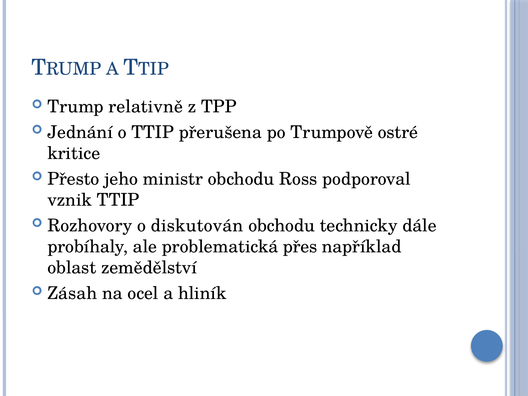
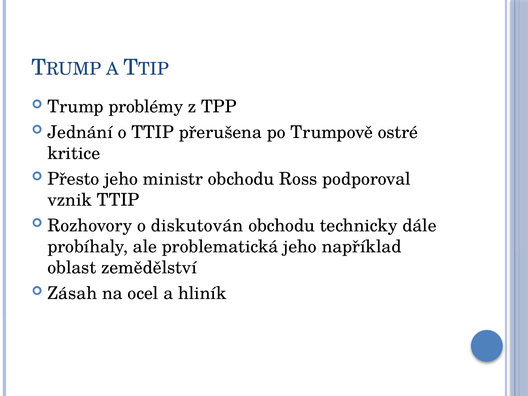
relativně: relativně -> problémy (146, 107)
problematická přes: přes -> jeho (300, 247)
